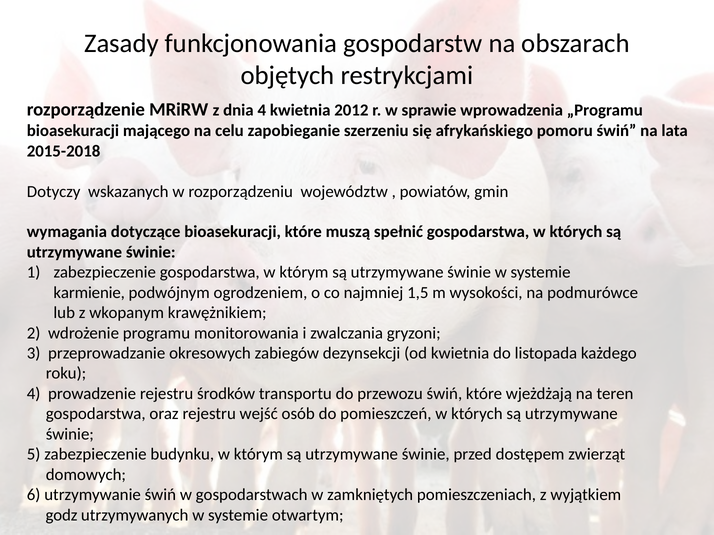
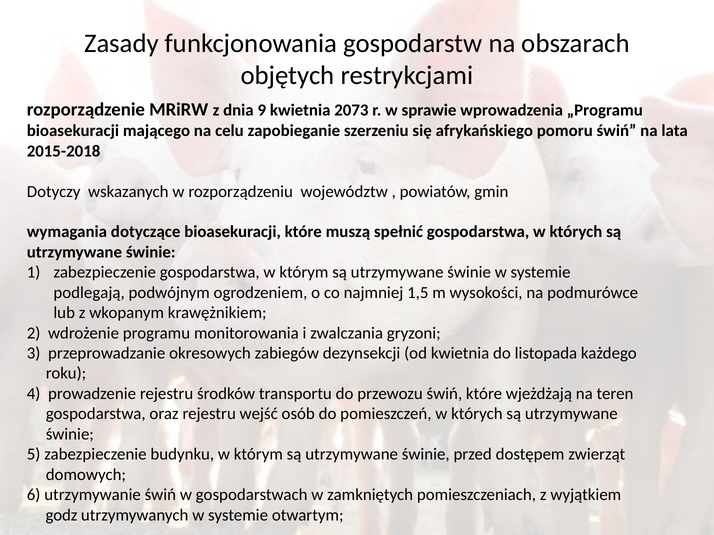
dnia 4: 4 -> 9 (262, 110)
2012: 2012 -> 2073 (351, 110)
karmienie: karmienie -> podlegają (89, 293)
